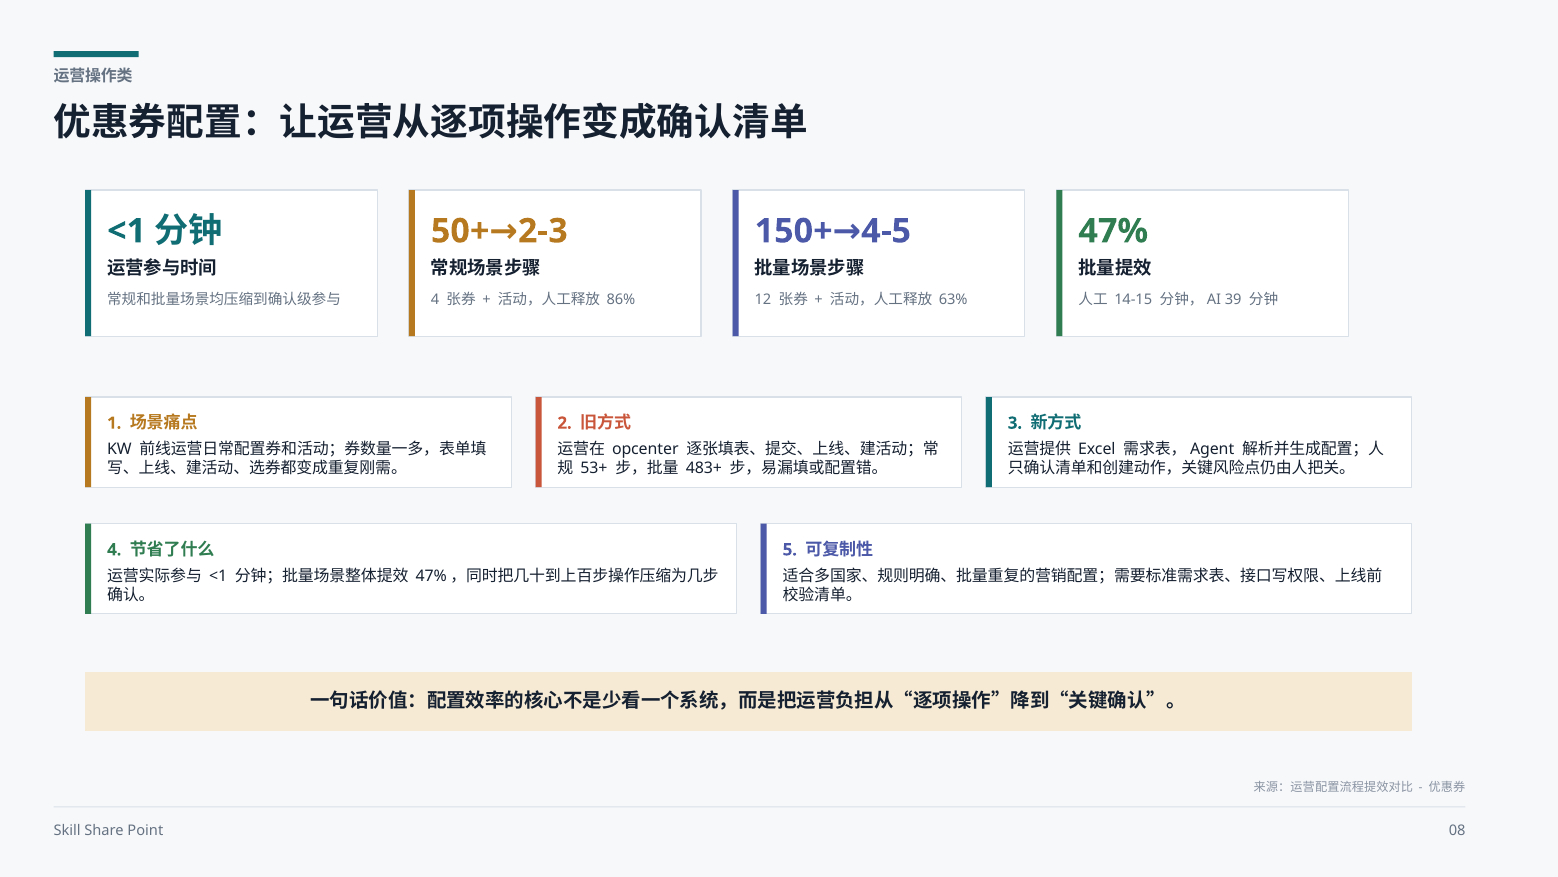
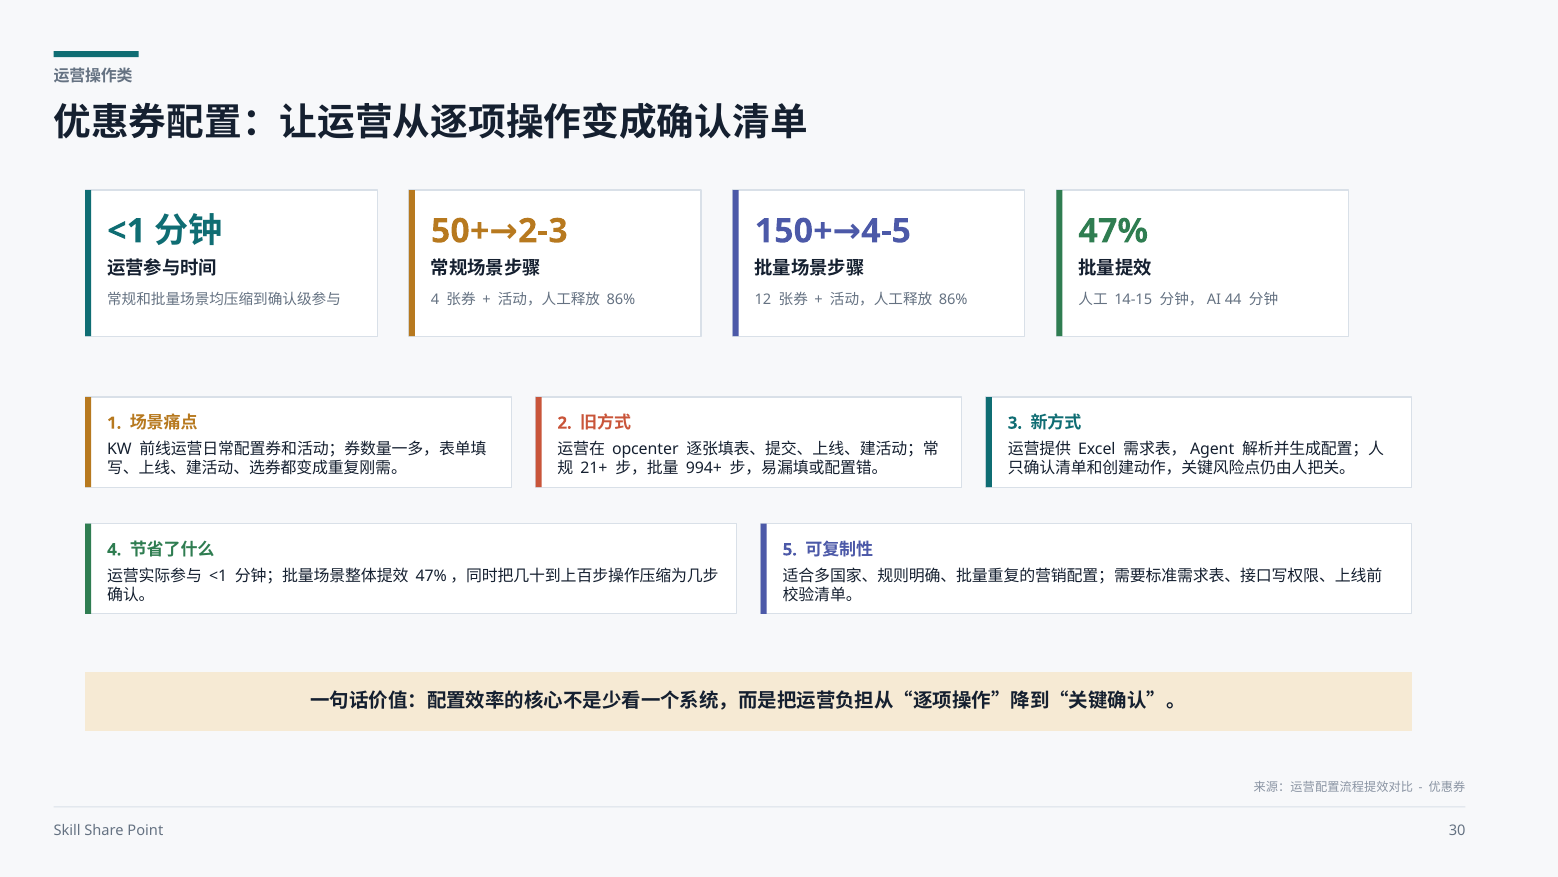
39: 39 -> 44 (1233, 299)
63%: 63% -> 86% (953, 299)
53+: 53+ -> 21+ (594, 468)
483+: 483+ -> 994+ (704, 468)
08: 08 -> 30 (1457, 830)
